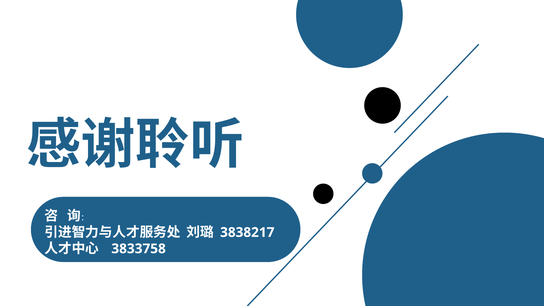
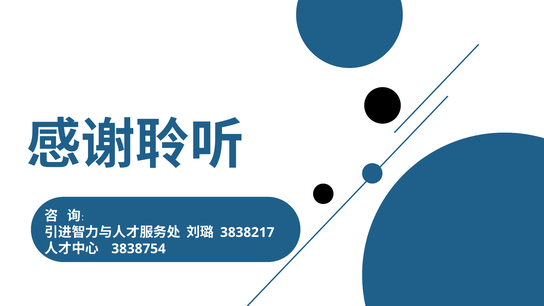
3833758: 3833758 -> 3838754 (139, 249)
